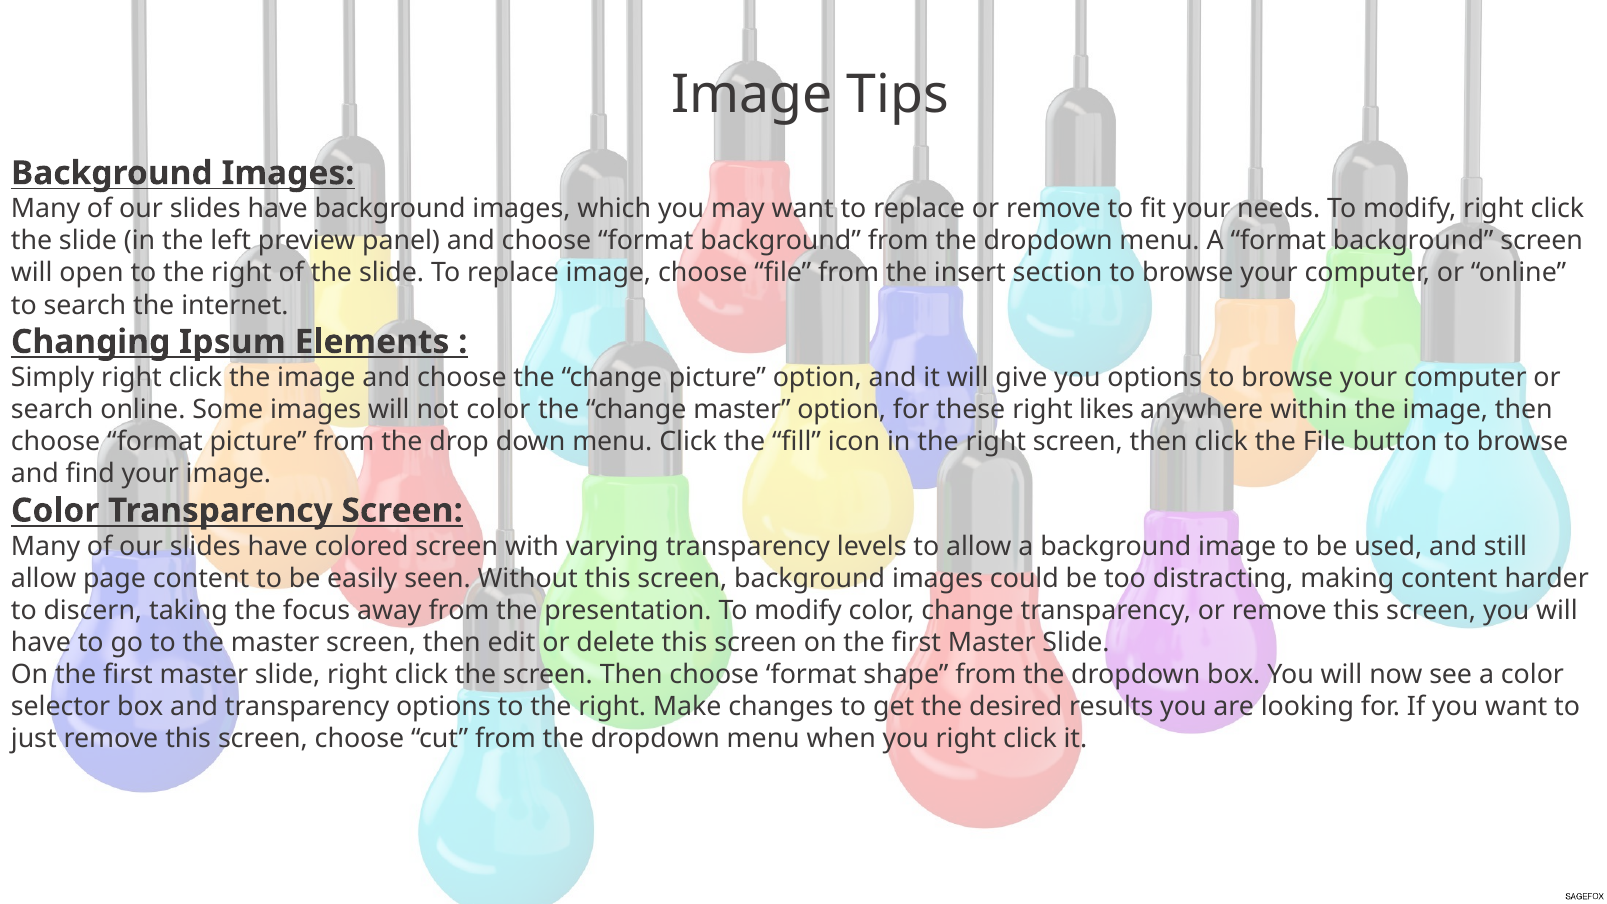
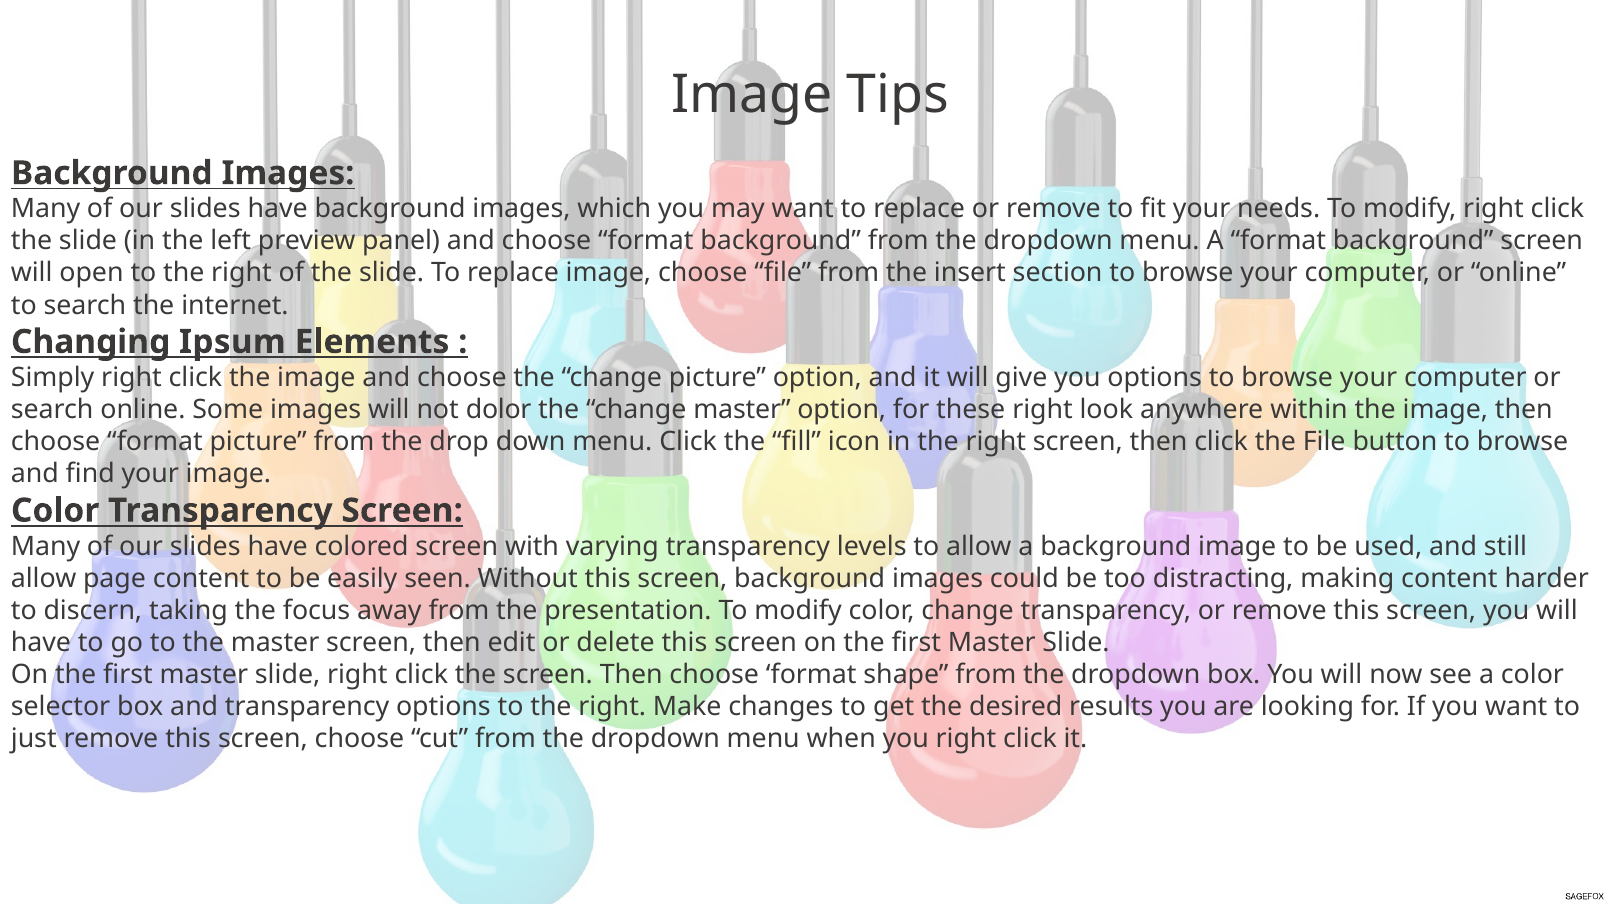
not color: color -> dolor (499, 410)
likes: likes -> look (1106, 410)
